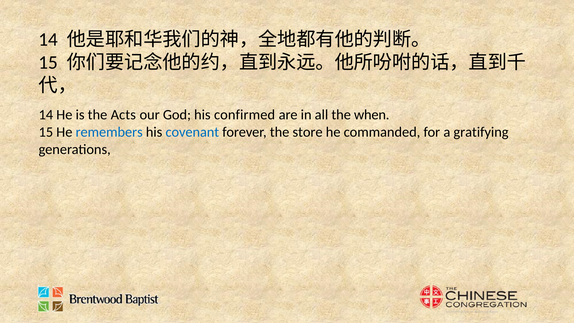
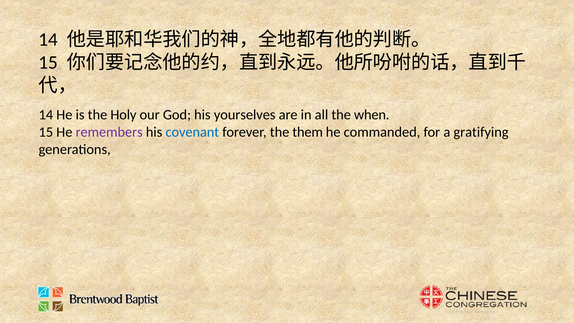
Acts: Acts -> Holy (123, 115)
confirmed: confirmed -> yourselves (245, 115)
remembers colour: blue -> purple (109, 132)
store: store -> them (308, 132)
